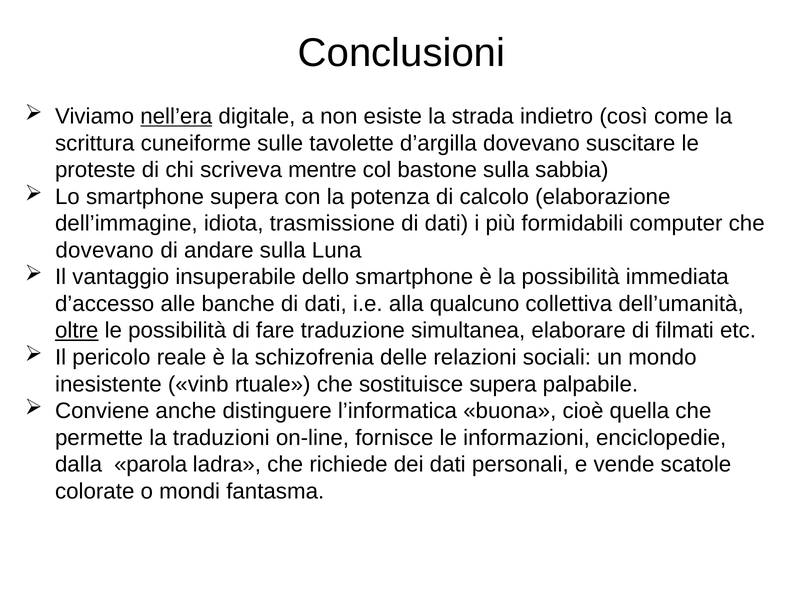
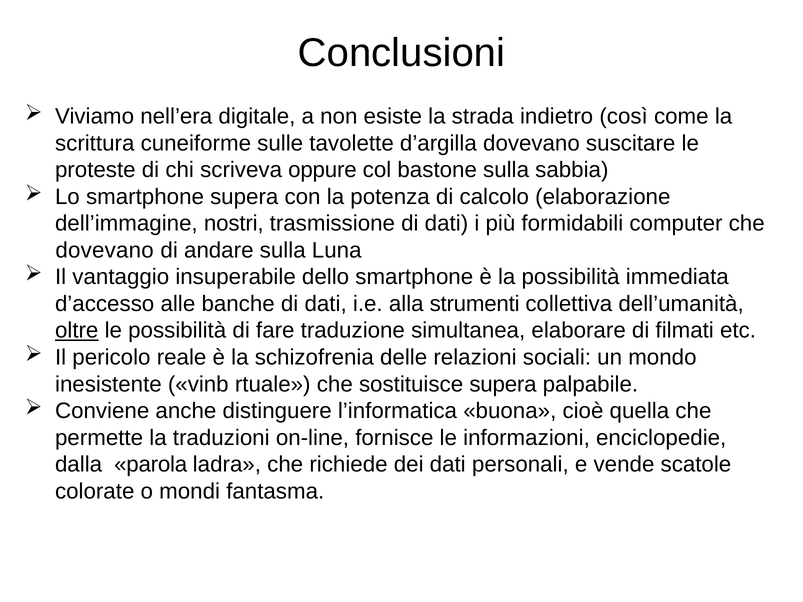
nell’era underline: present -> none (176, 117)
mentre: mentre -> oppure (322, 170)
idiota: idiota -> nostri (234, 224)
qualcuno: qualcuno -> strumenti (475, 304)
